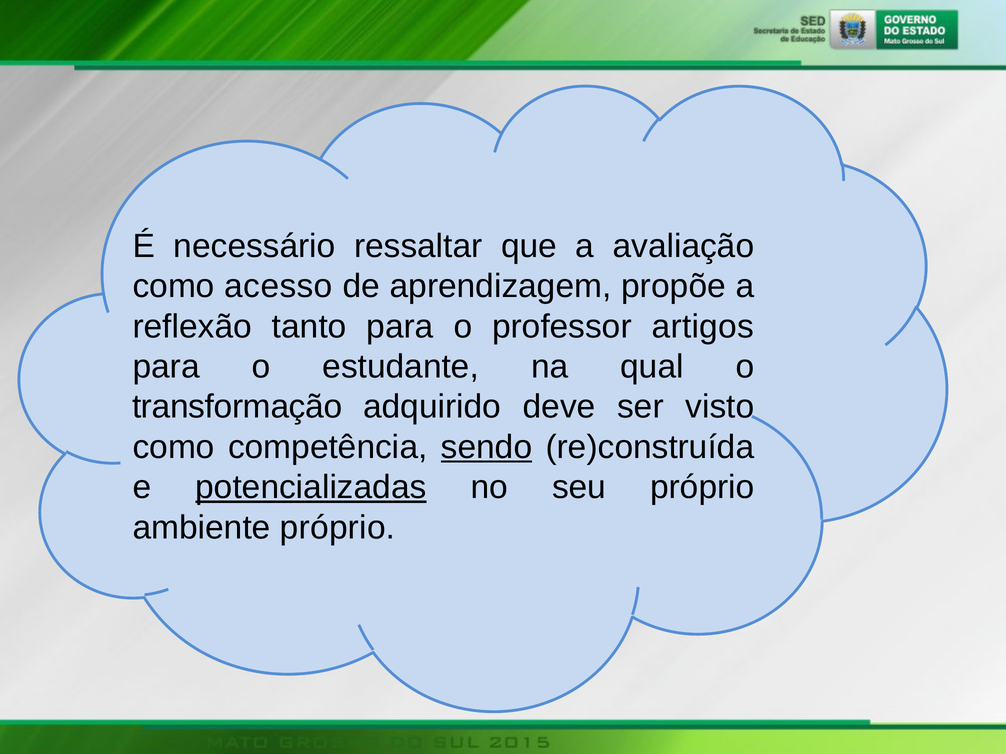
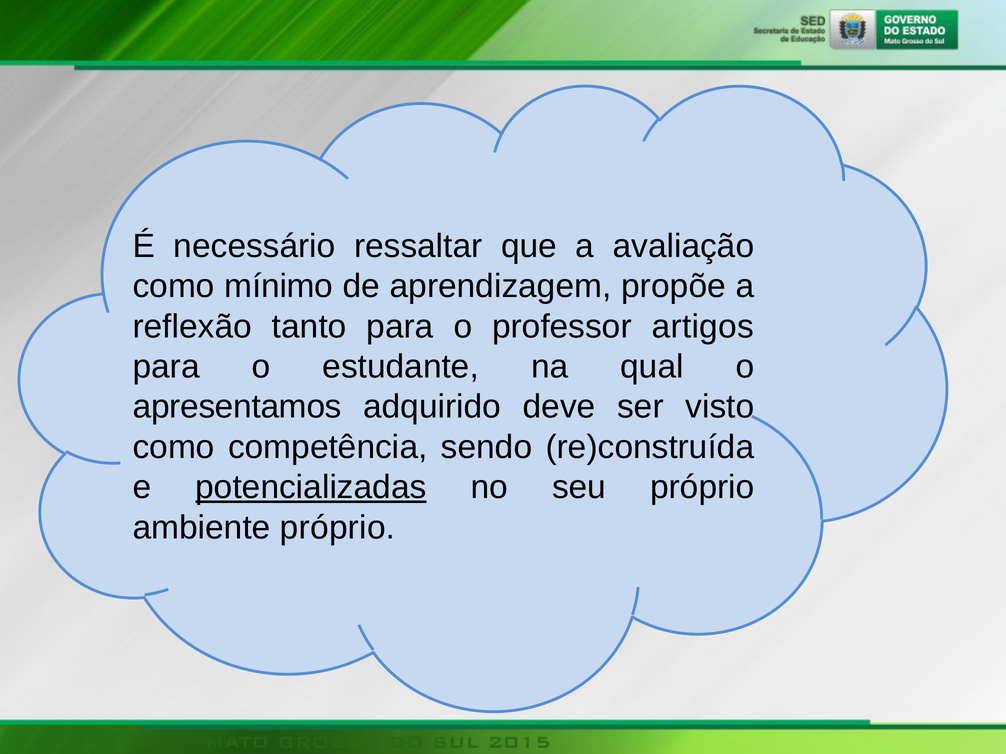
acesso: acesso -> mínimo (279, 286)
transformação: transformação -> apresentamos (237, 407)
sendo underline: present -> none (487, 447)
